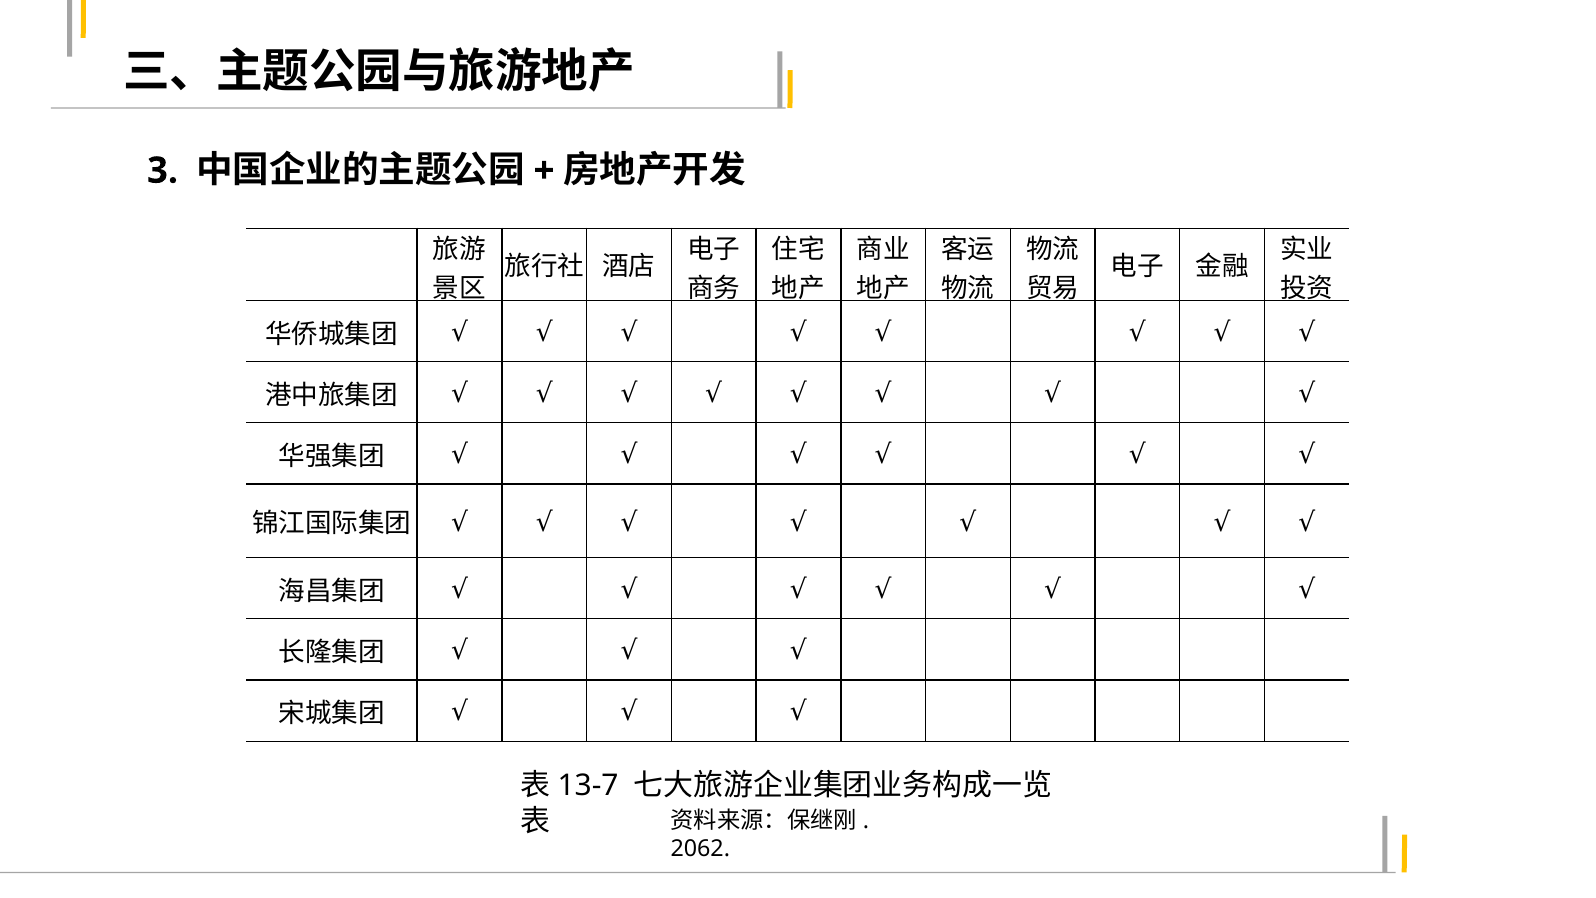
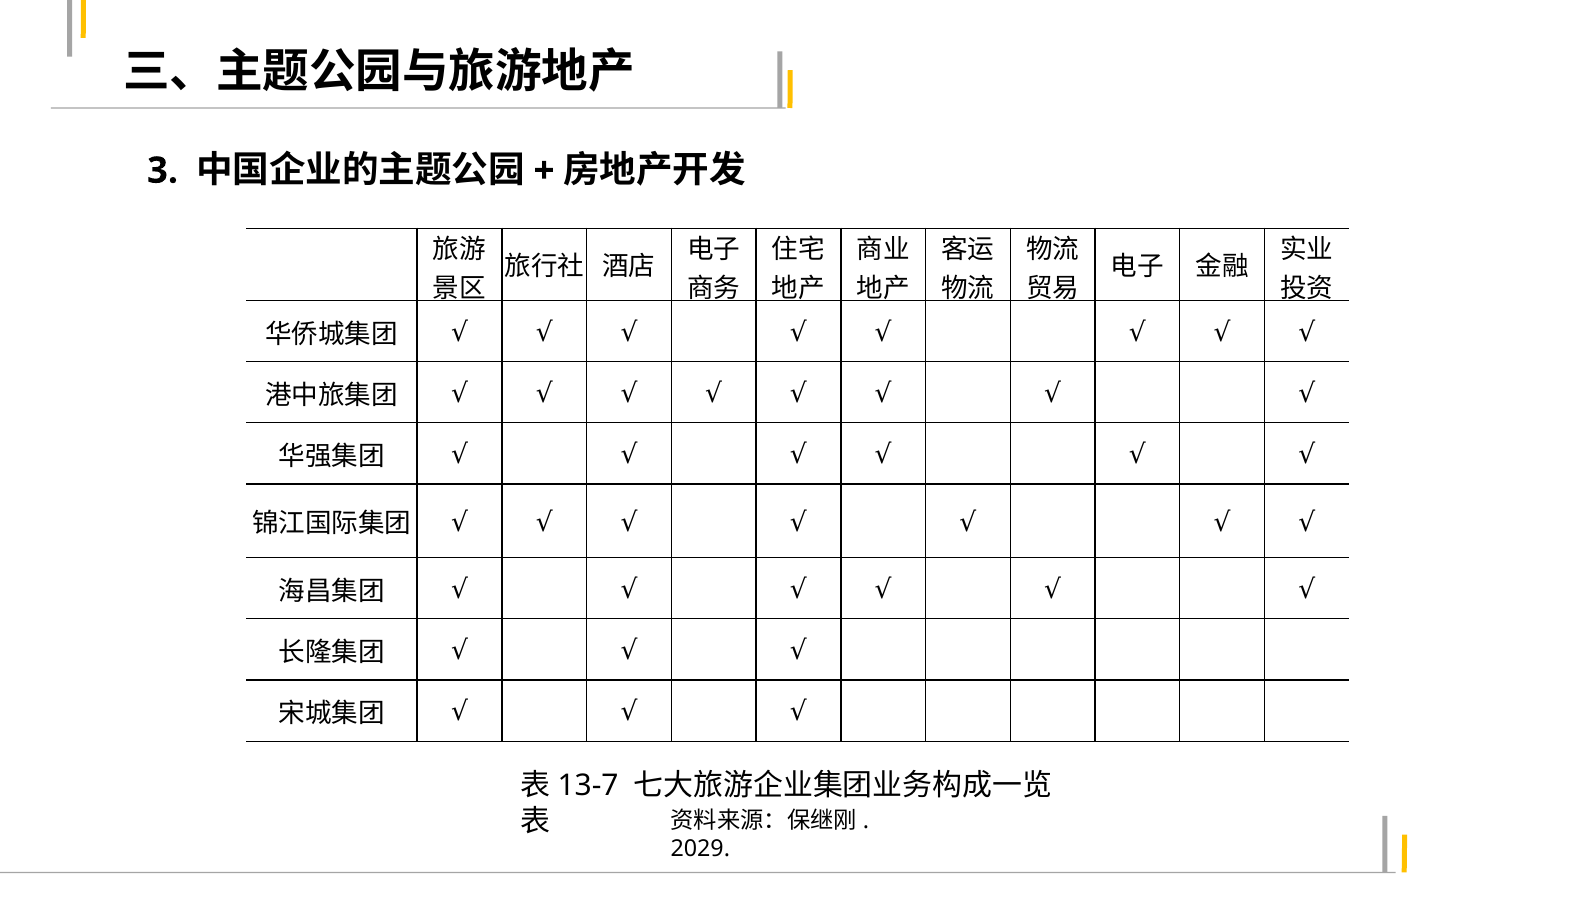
2062: 2062 -> 2029 (700, 849)
